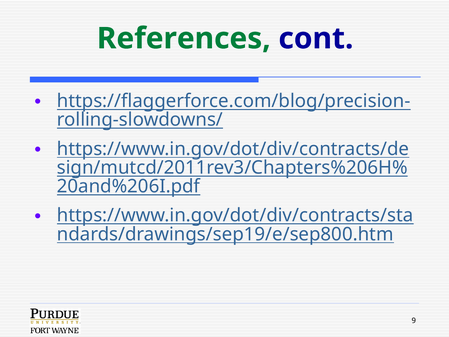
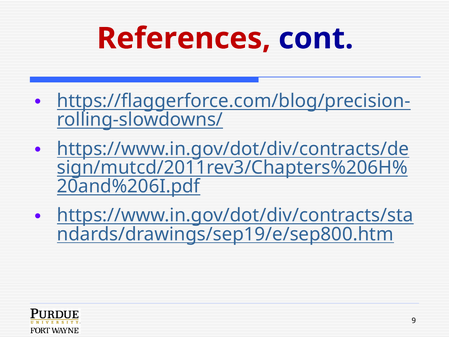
References colour: green -> red (184, 38)
